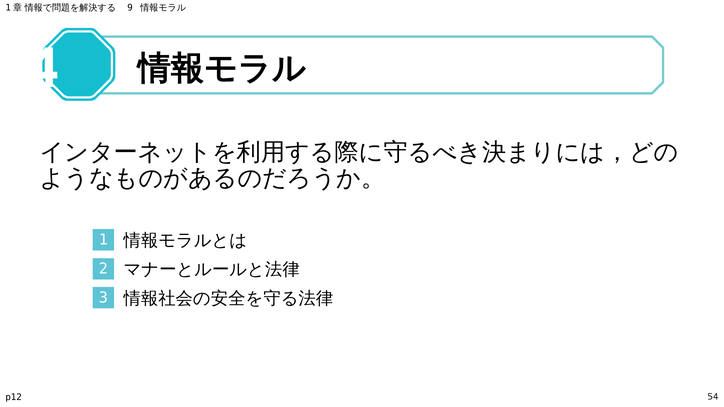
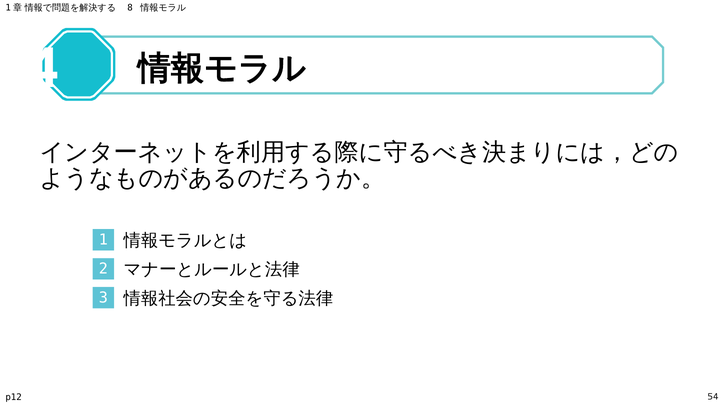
9: 9 -> 8 (130, 8)
